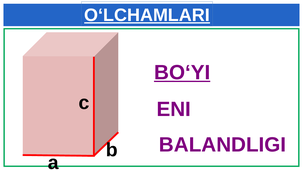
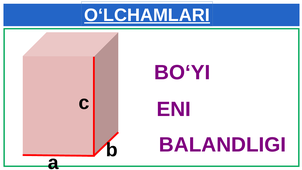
BO‘YI underline: present -> none (182, 73)
